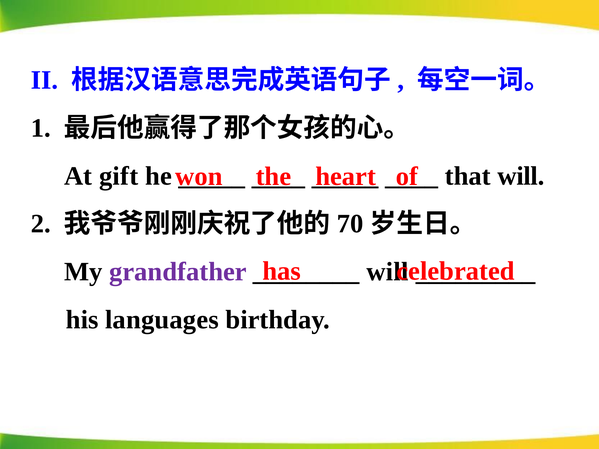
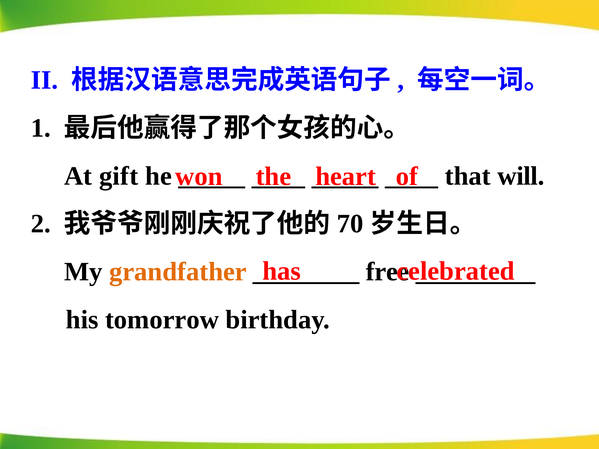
grandfather colour: purple -> orange (178, 272)
will: will -> free (388, 272)
languages: languages -> tomorrow (162, 320)
